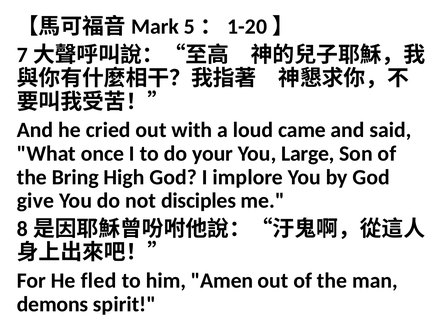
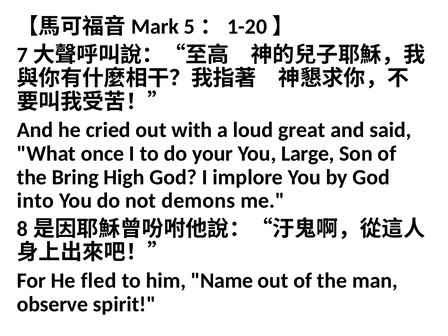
came: came -> great (302, 130)
give: give -> into (35, 201)
disciples: disciples -> demons (198, 201)
Amen: Amen -> Name (222, 281)
demons: demons -> observe (52, 304)
